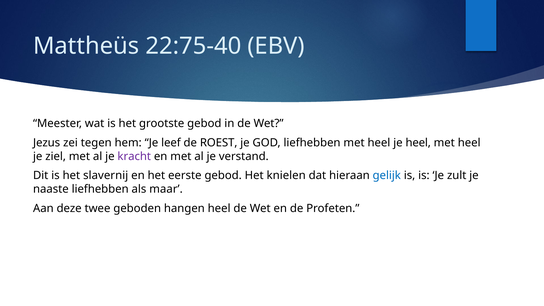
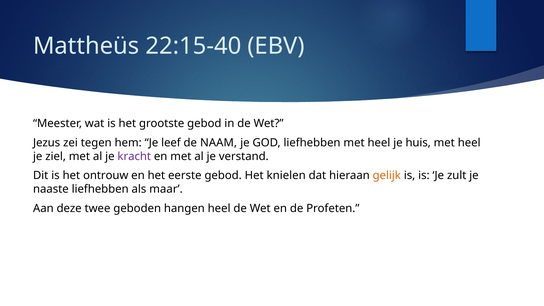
22:75-40: 22:75-40 -> 22:15-40 (193, 46)
ROEST: ROEST -> NAAM (219, 143)
je heel: heel -> huis (418, 143)
slavernij: slavernij -> ontrouw (106, 176)
gelijk colour: blue -> orange (387, 176)
